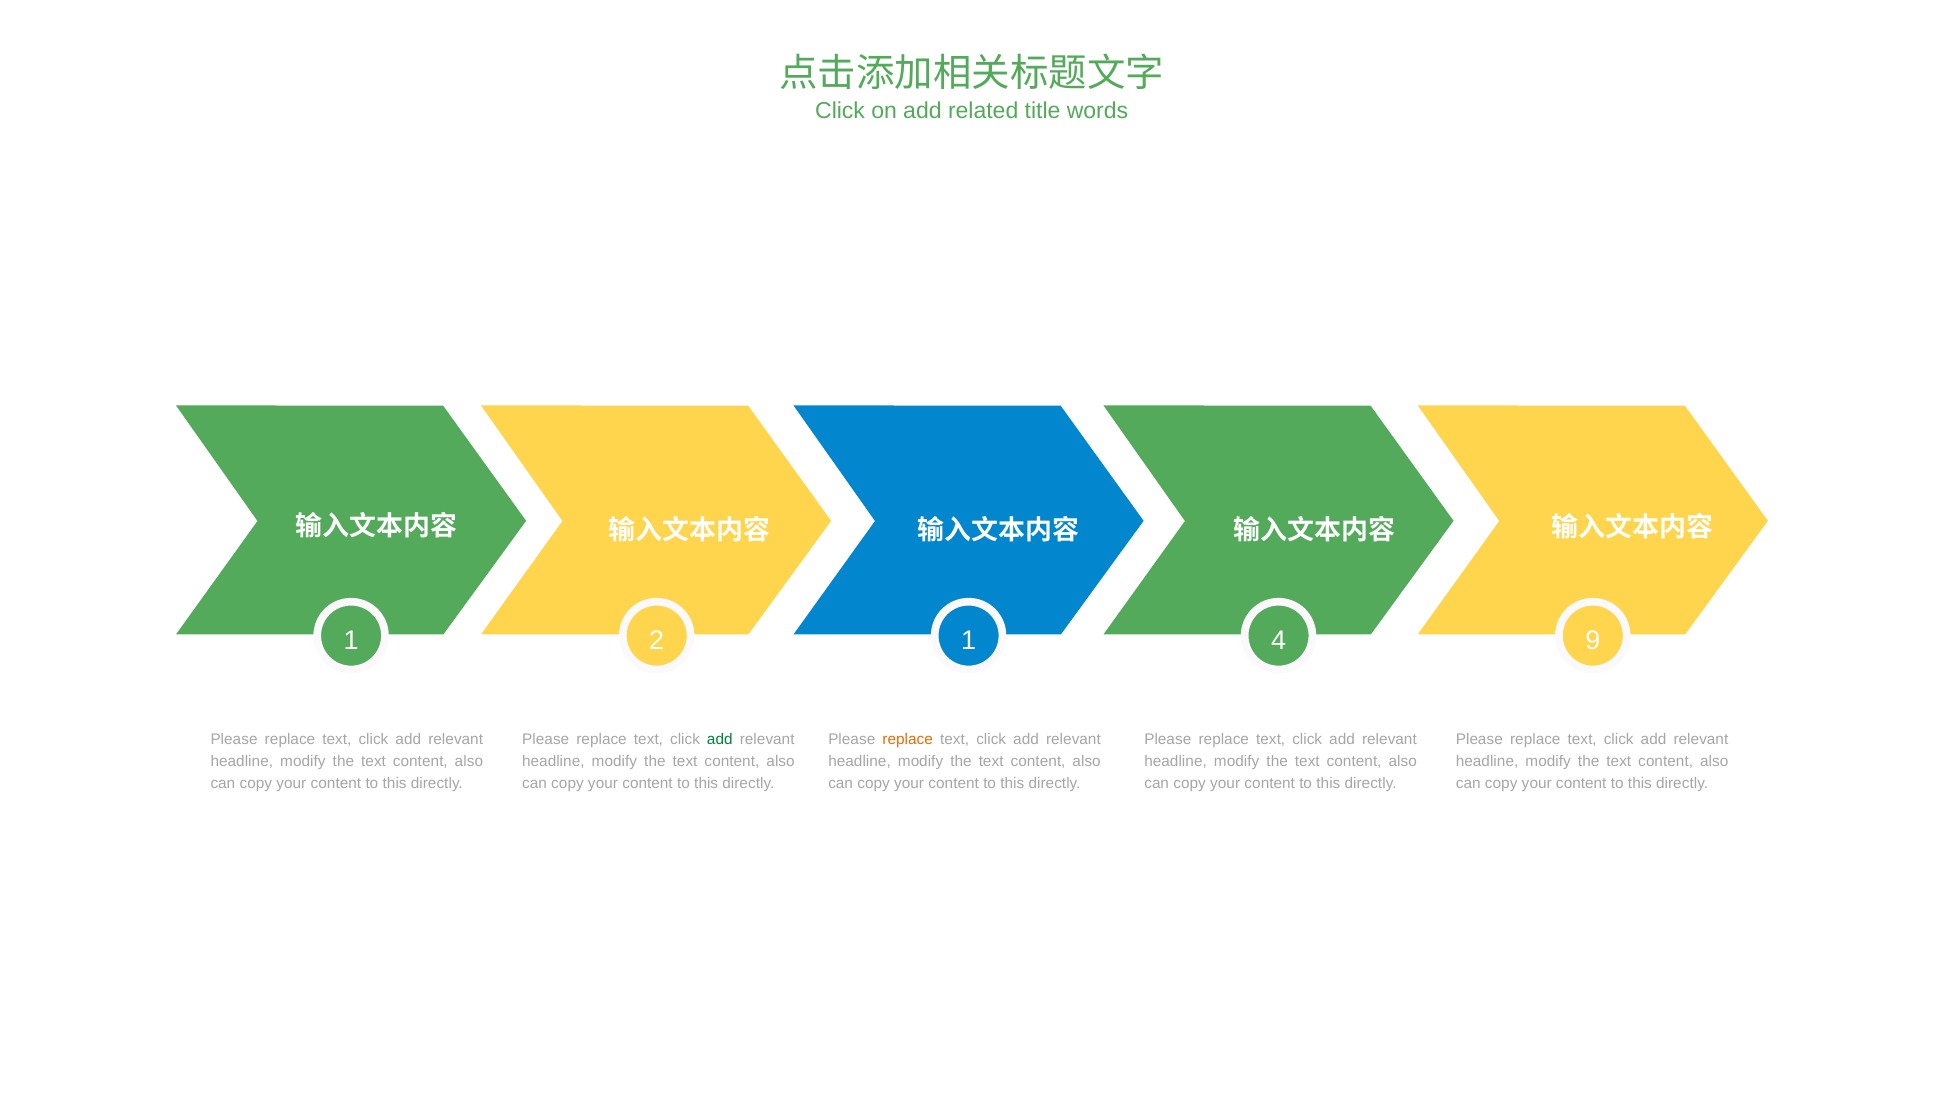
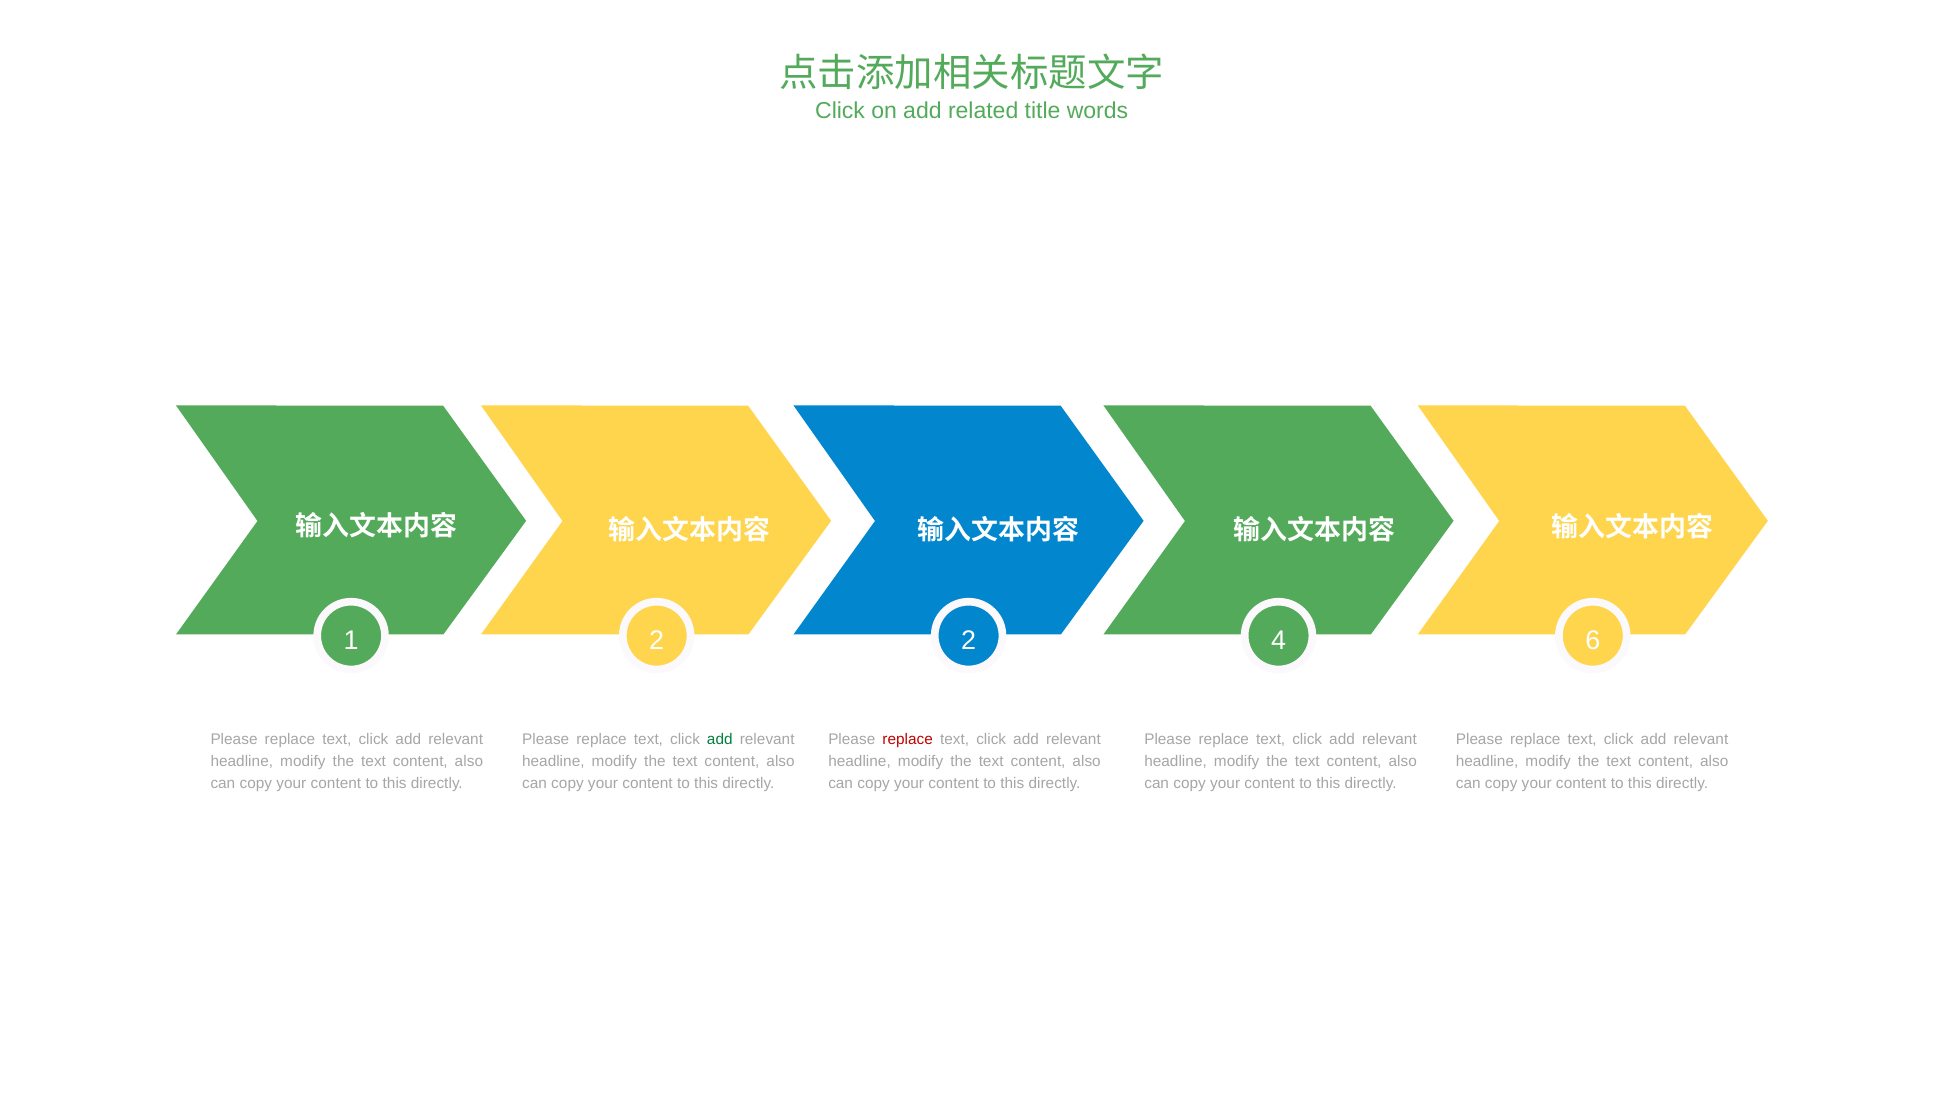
2 1: 1 -> 2 (969, 640)
9: 9 -> 6 (1593, 640)
replace colour: orange -> red (908, 739)
